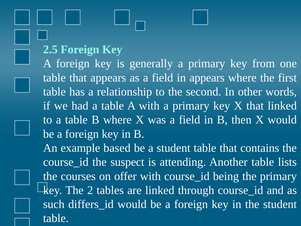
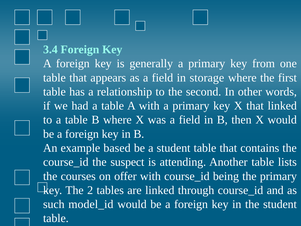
2.5: 2.5 -> 3.4 (50, 49)
in appears: appears -> storage (207, 78)
differs_id: differs_id -> model_id (91, 204)
